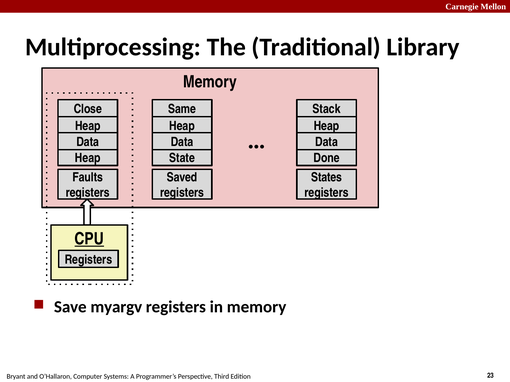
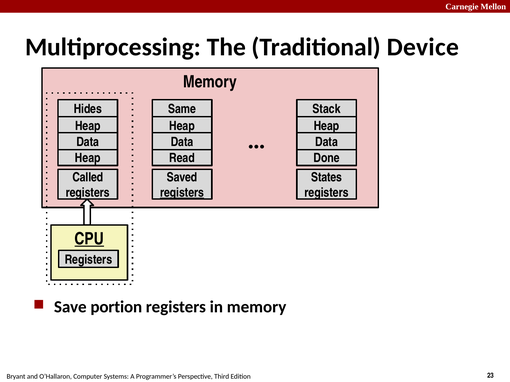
Library: Library -> Device (423, 47)
Close: Close -> Hides (88, 109)
State: State -> Read (182, 158)
Faults: Faults -> Called (88, 178)
registers underline: none -> present (182, 193)
myargv: myargv -> portion (116, 307)
